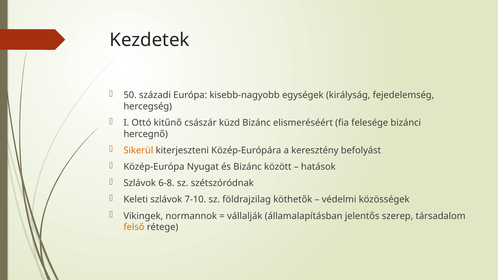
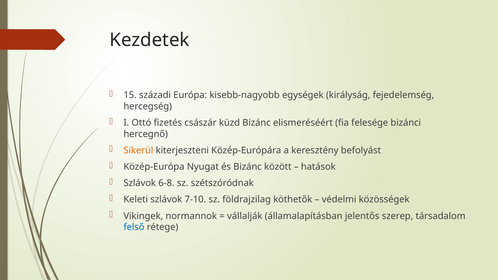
50: 50 -> 15 (130, 95)
kitűnő: kitűnő -> fizetés (168, 123)
felső colour: orange -> blue (134, 227)
